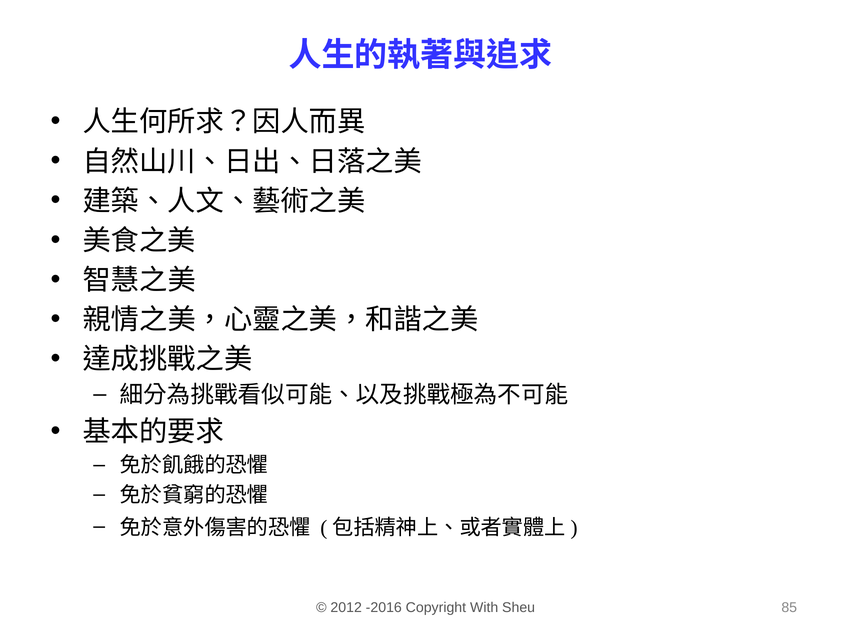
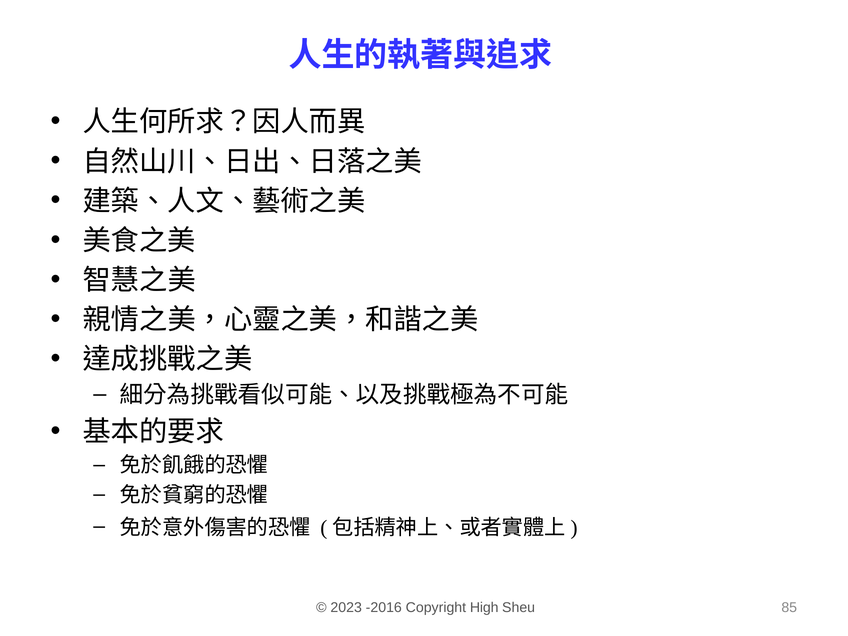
2012: 2012 -> 2023 (346, 607)
With: With -> High (484, 607)
